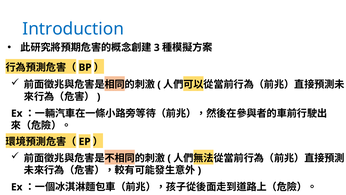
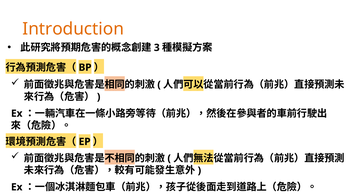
Introduction colour: blue -> orange (73, 29)
